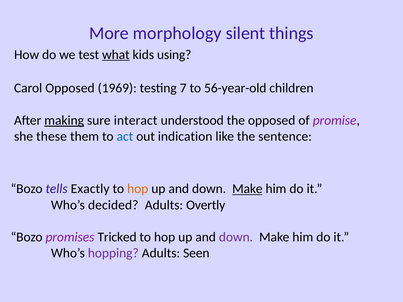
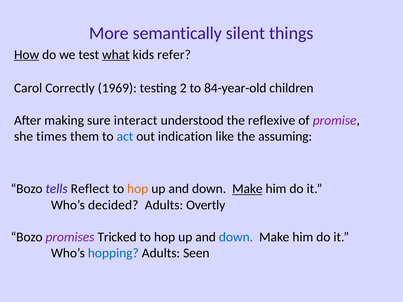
morphology: morphology -> semantically (177, 33)
How underline: none -> present (27, 55)
using: using -> refer (174, 55)
Carol Opposed: Opposed -> Correctly (70, 88)
7: 7 -> 2 (183, 88)
56-year-old: 56-year-old -> 84-year-old (235, 88)
making underline: present -> none (64, 120)
the opposed: opposed -> reflexive (272, 120)
these: these -> times (52, 137)
sentence: sentence -> assuming (285, 137)
Exactly: Exactly -> Reflect (90, 189)
down colour: purple -> blue (236, 237)
hopping colour: purple -> blue (113, 253)
